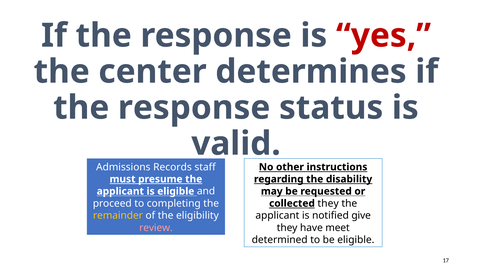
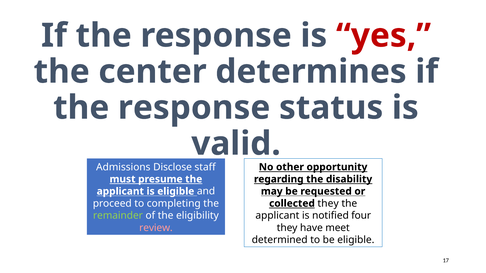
Records: Records -> Disclose (173, 167)
instructions: instructions -> opportunity (337, 167)
remainder colour: yellow -> light green (118, 216)
give: give -> four (361, 216)
